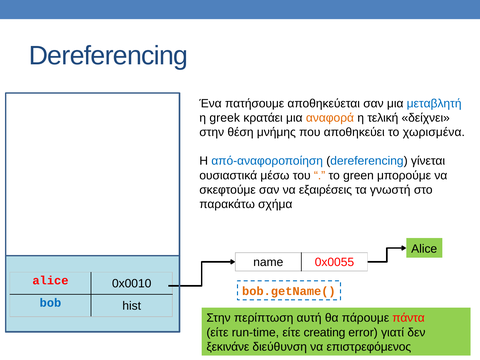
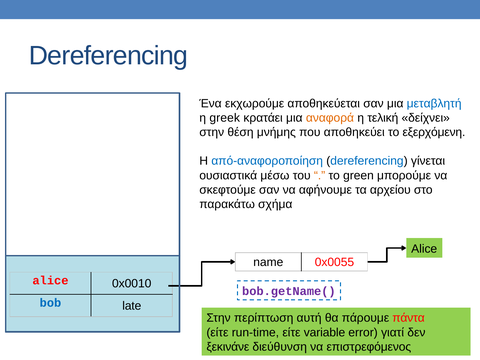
πατήσουμε: πατήσουμε -> εκχωρούμε (255, 103)
χωρισμένα: χωρισμένα -> εξερχόμενη (434, 132)
εξαιρέσεις: εξαιρέσεις -> αφήνουμε (325, 190)
γνωστή: γνωστή -> αρχείου (390, 190)
bob.getName( colour: orange -> purple (289, 291)
hist: hist -> late (132, 306)
creating: creating -> variable (324, 332)
